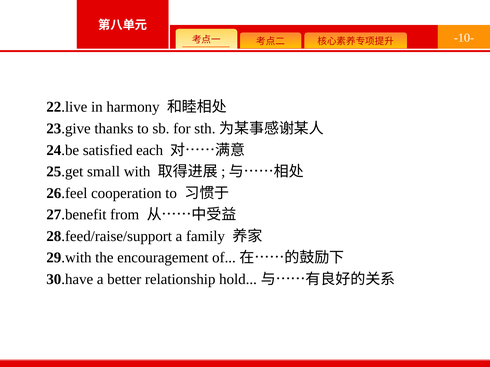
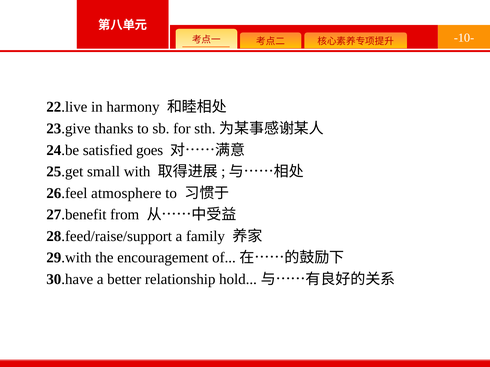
each: each -> goes (150, 150)
cooperation: cooperation -> atmosphere (126, 193)
